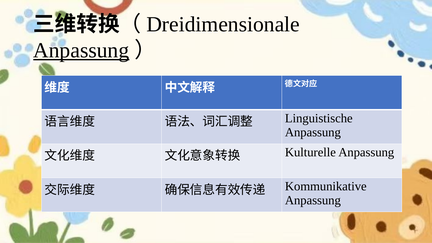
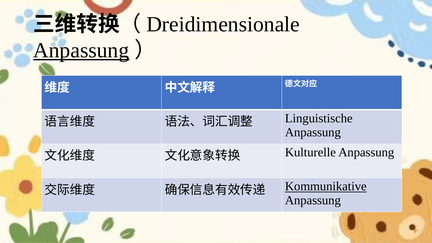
Kommunikative underline: none -> present (326, 187)
